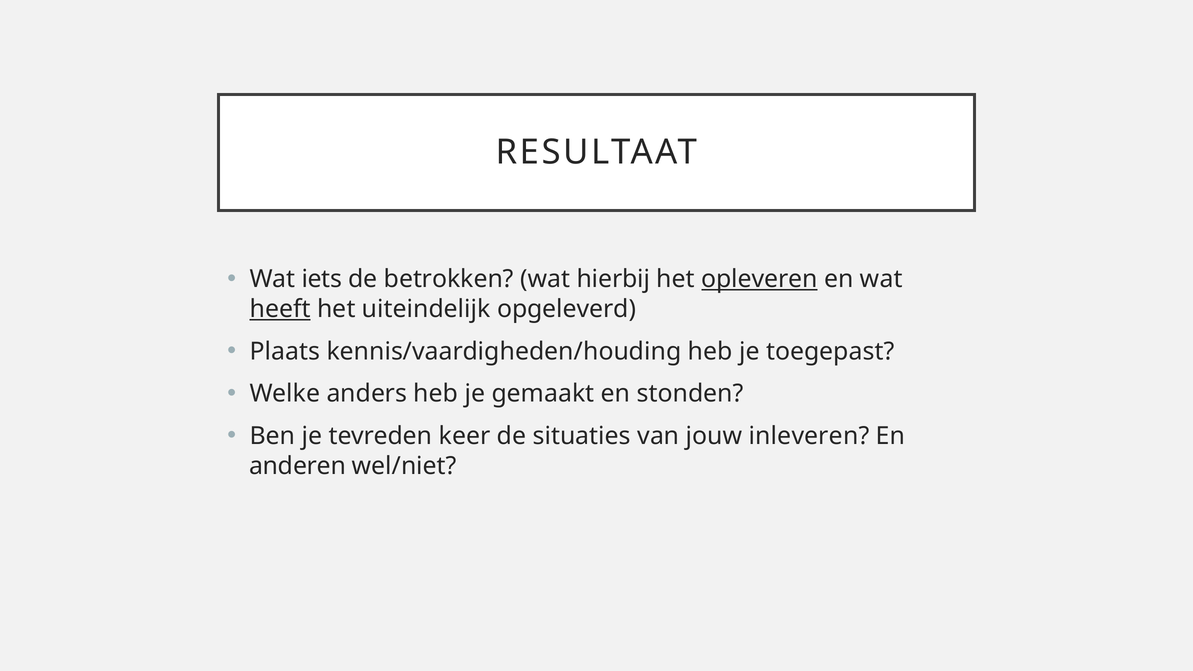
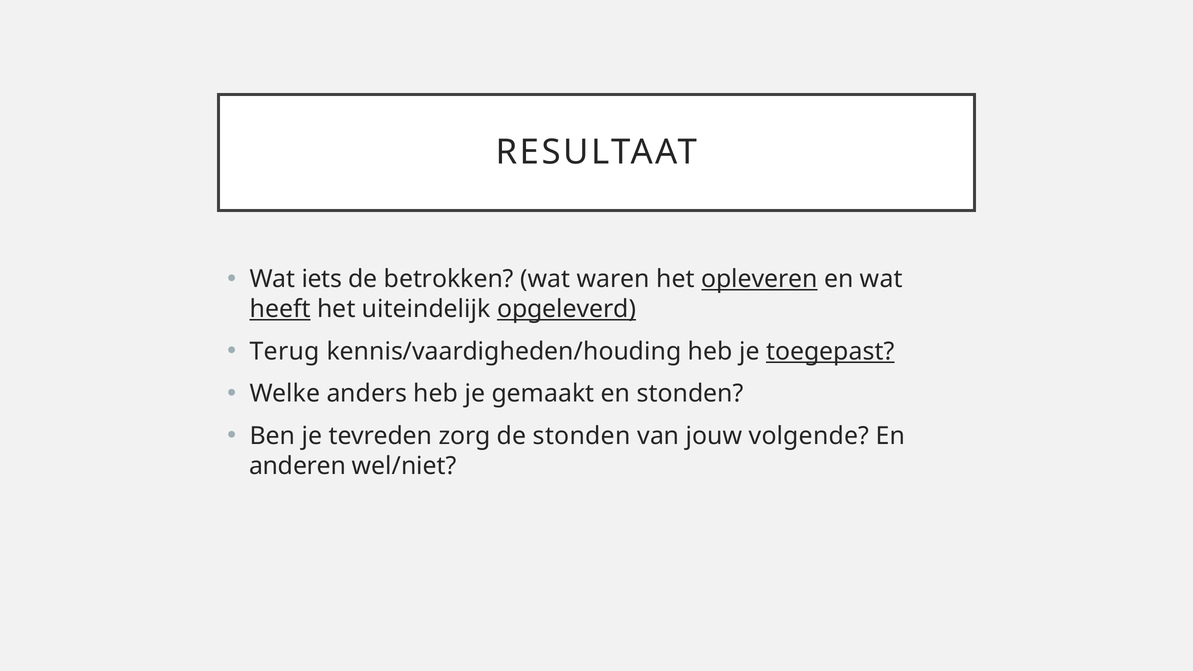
hierbij: hierbij -> waren (613, 279)
opgeleverd underline: none -> present (567, 309)
Plaats: Plaats -> Terug (285, 351)
toegepast underline: none -> present (830, 351)
keer: keer -> zorg (465, 436)
de situaties: situaties -> stonden (582, 436)
inleveren: inleveren -> volgende (809, 436)
